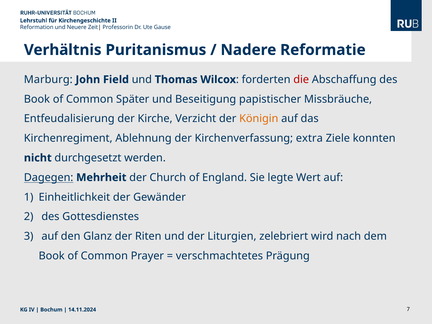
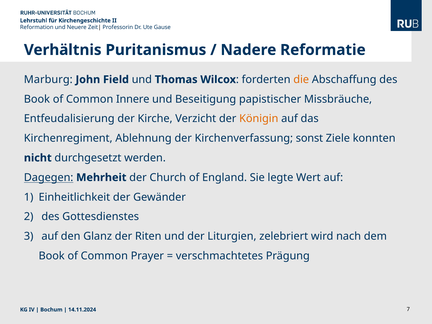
die colour: red -> orange (301, 80)
Später: Später -> Innere (133, 99)
extra: extra -> sonst (309, 138)
